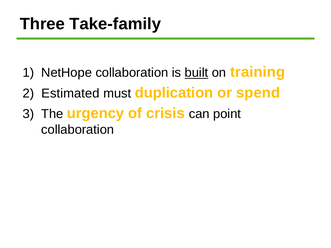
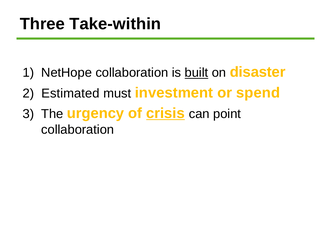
Take-family: Take-family -> Take-within (115, 24)
training: training -> disaster (258, 72)
duplication: duplication -> investment (174, 93)
crisis underline: none -> present (165, 113)
